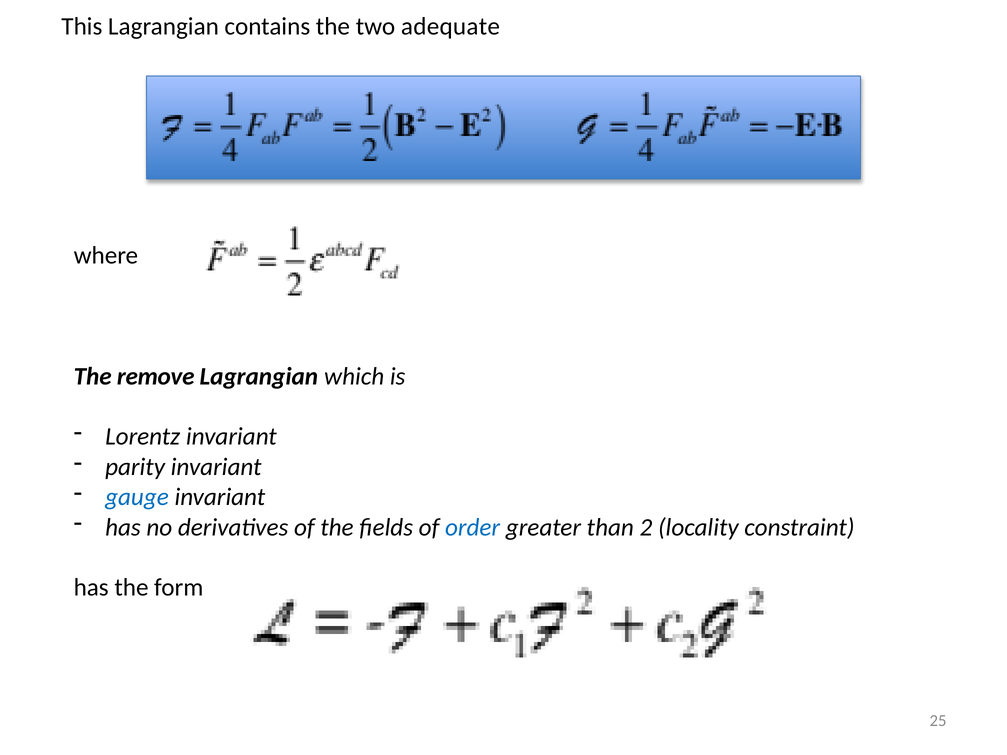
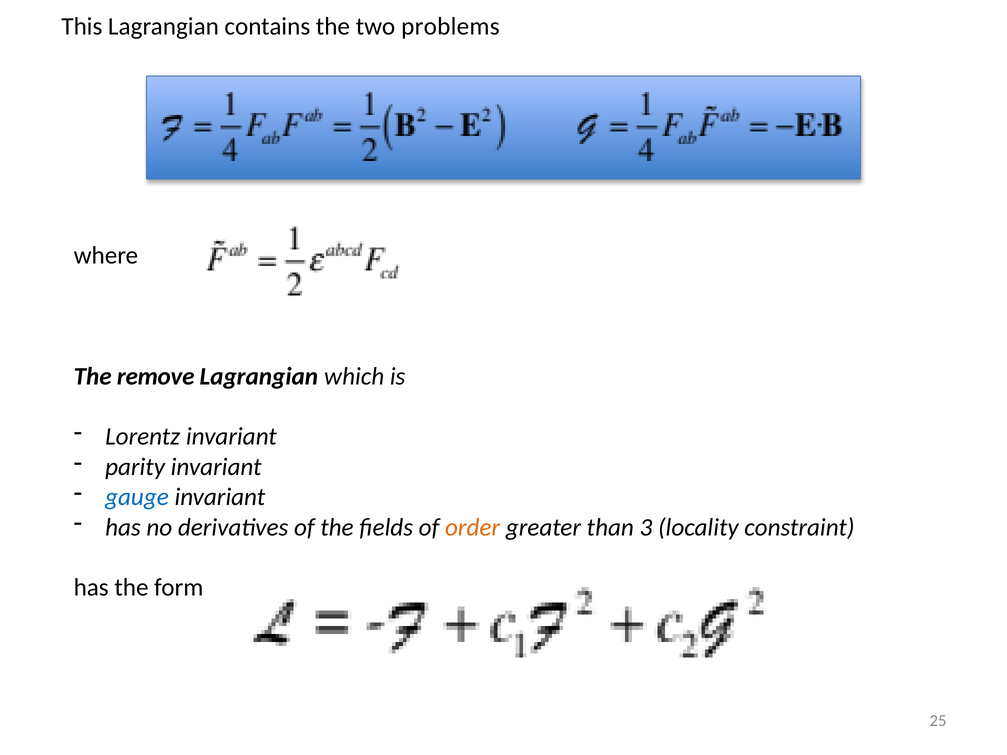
adequate: adequate -> problems (450, 27)
order colour: blue -> orange (473, 527)
2: 2 -> 3 (646, 527)
